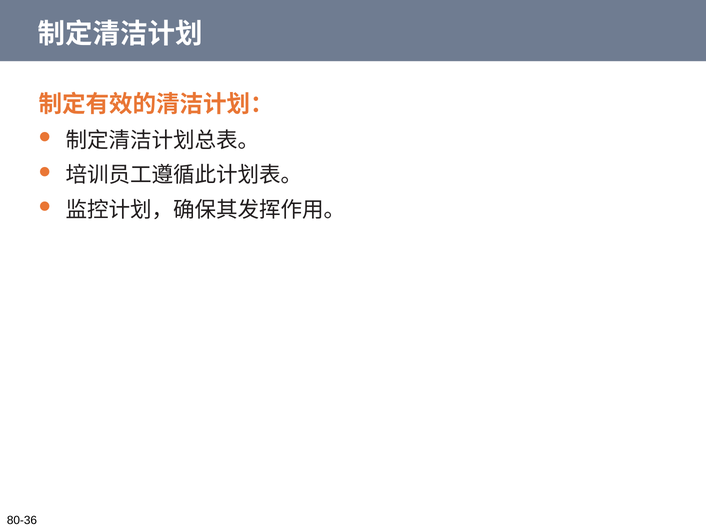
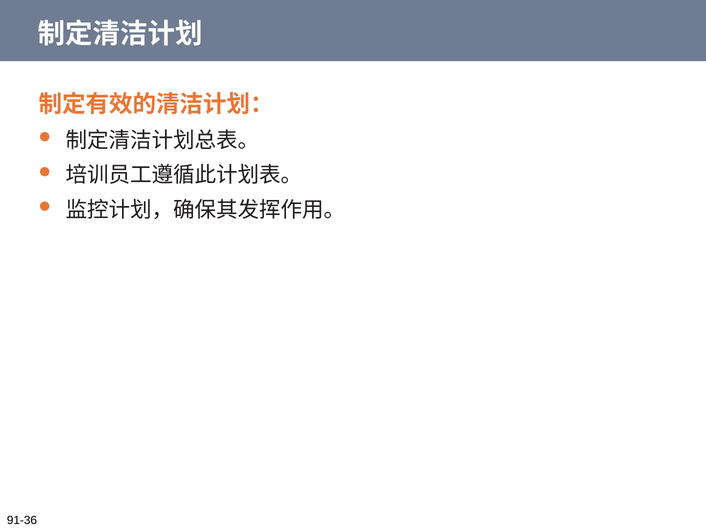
80-36: 80-36 -> 91-36 (22, 520)
